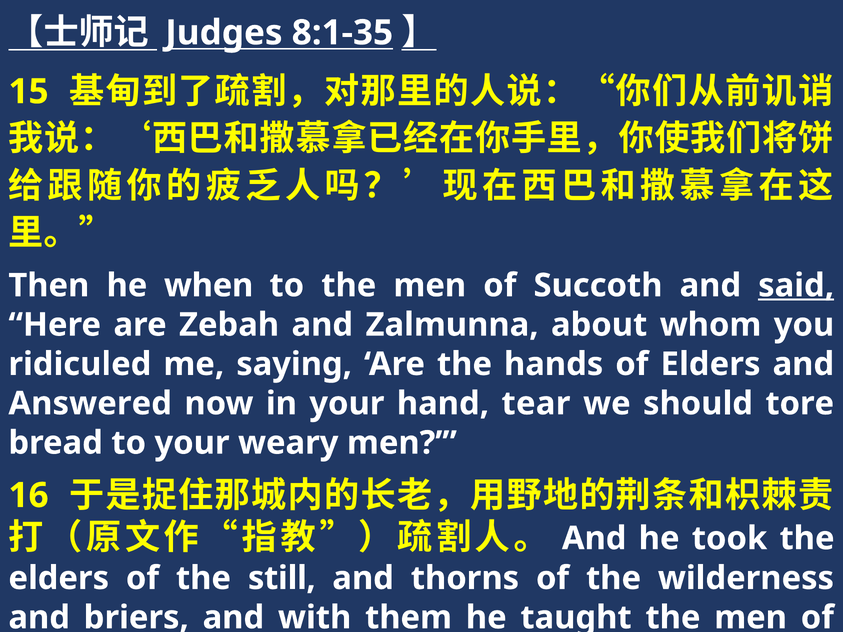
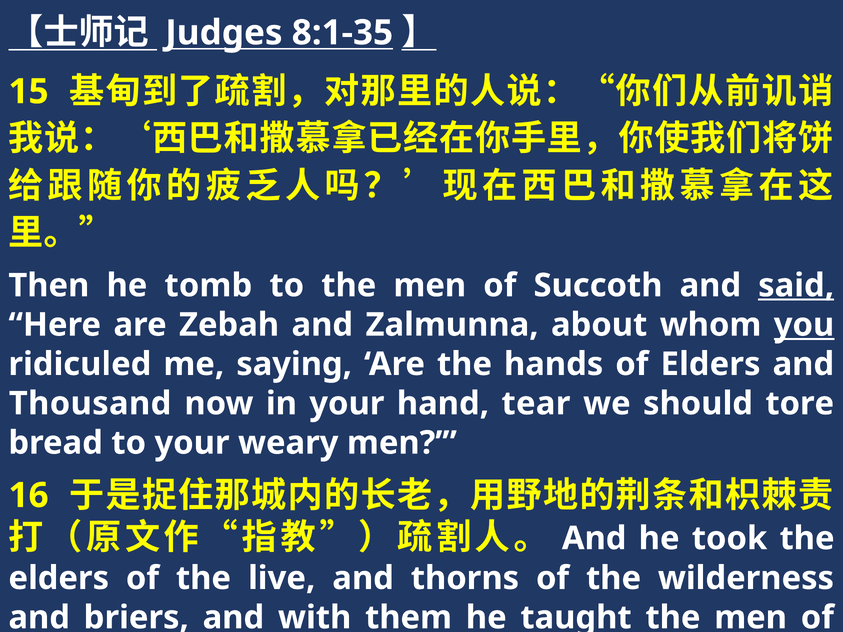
when: when -> tomb (208, 286)
you underline: none -> present (804, 325)
Answered: Answered -> Thousand (90, 404)
still: still -> live (282, 578)
